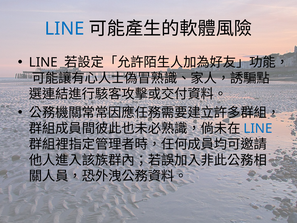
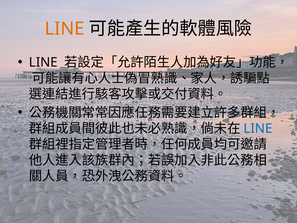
LINE colour: blue -> orange (65, 29)
